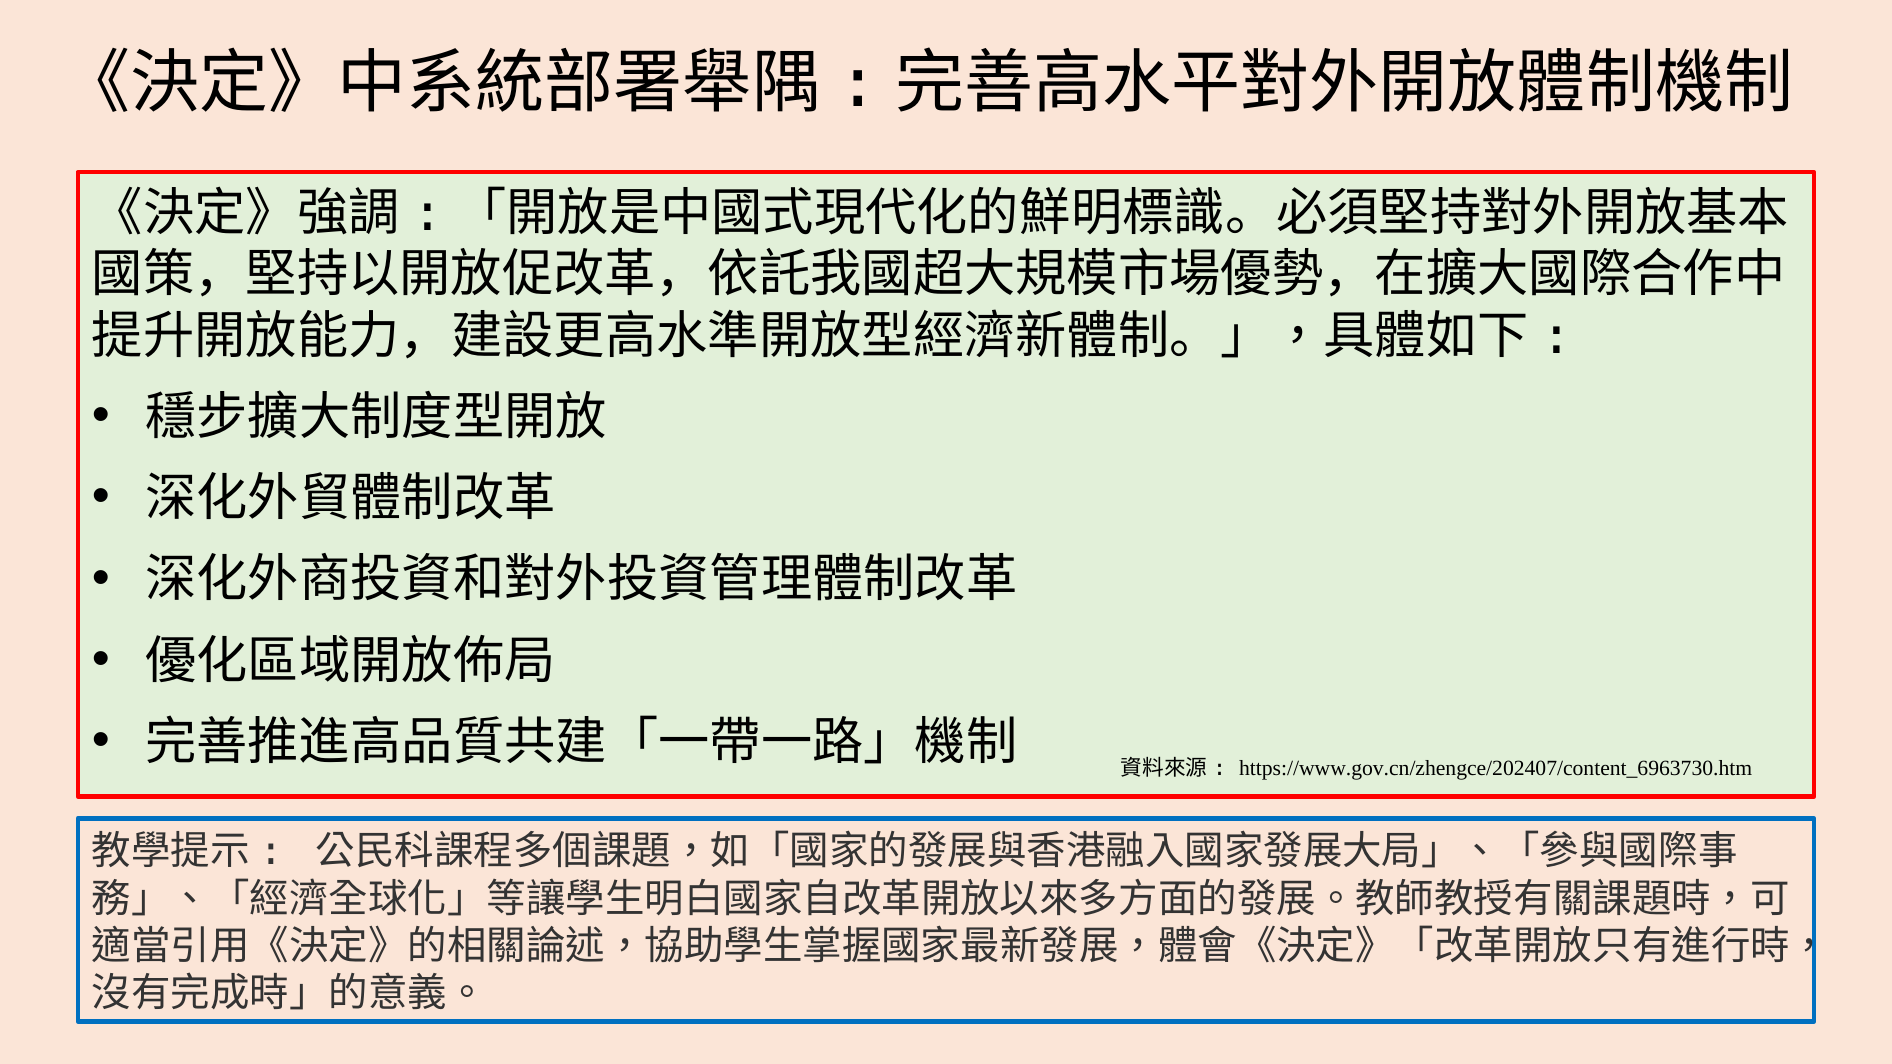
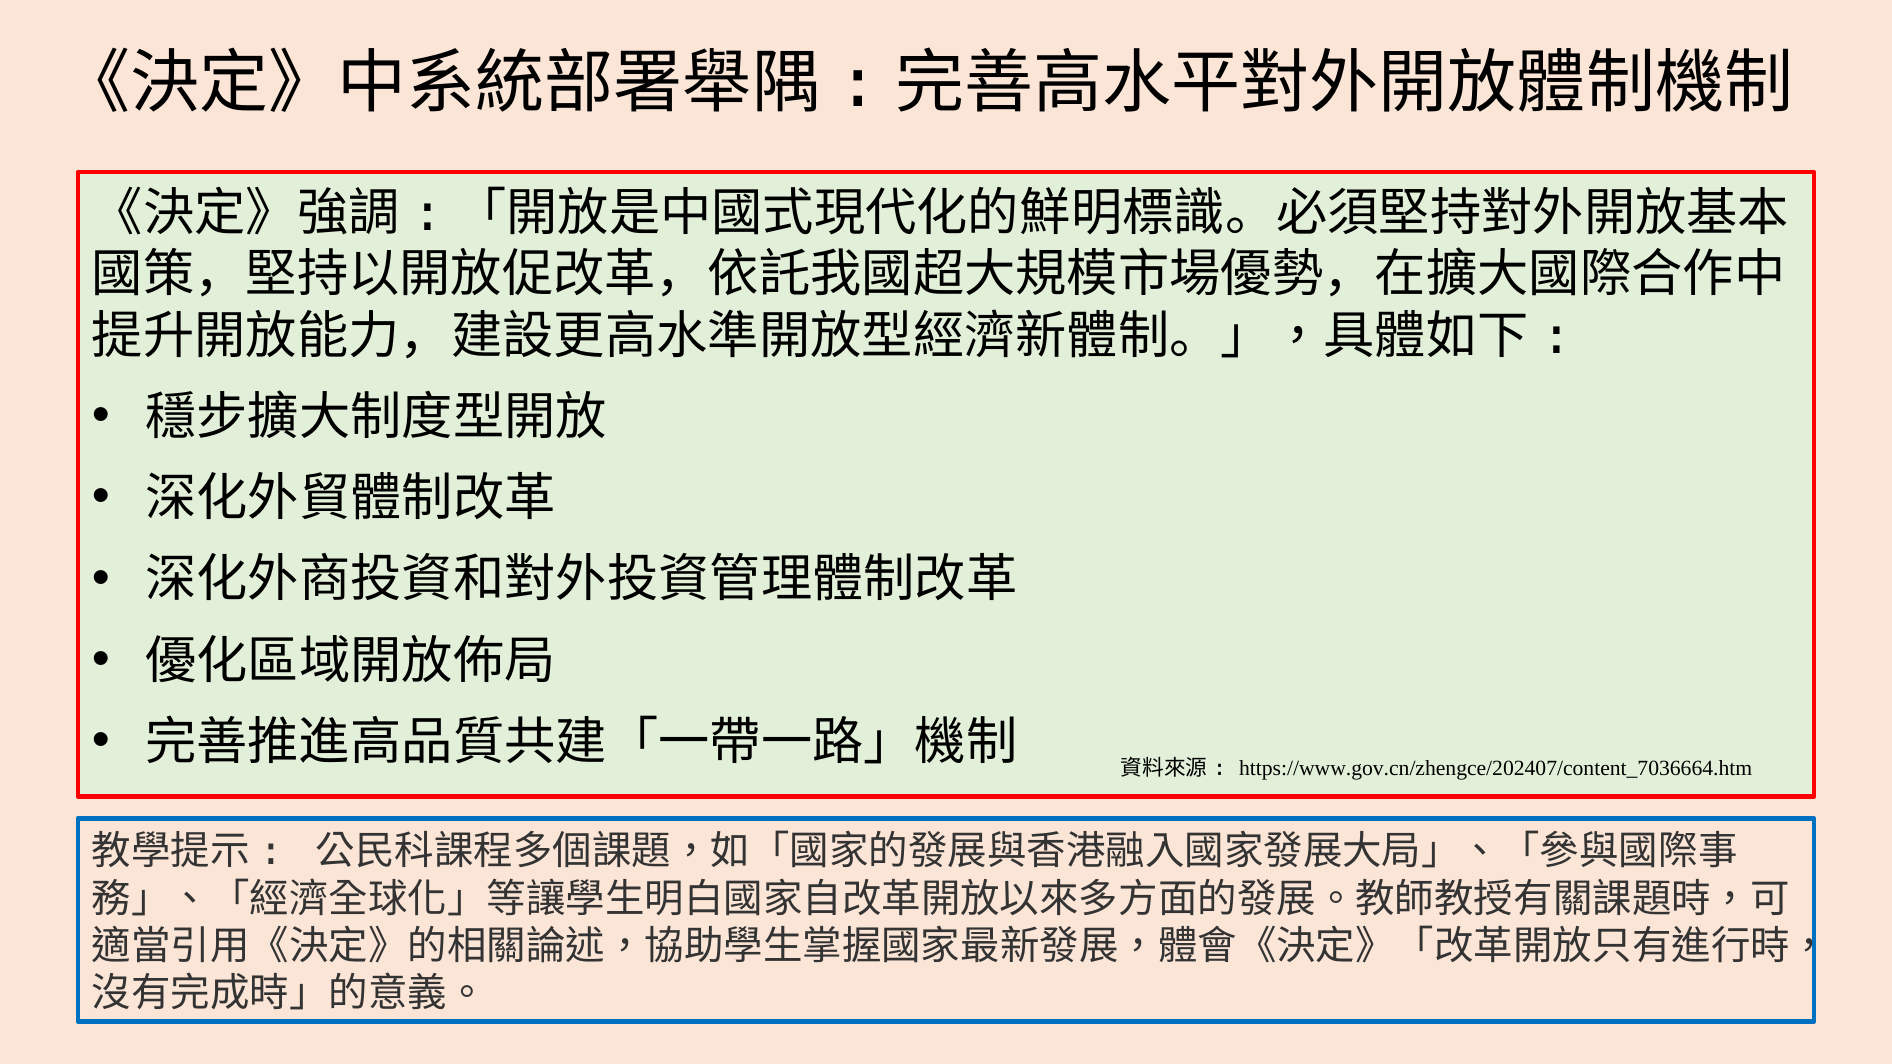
https://www.gov.cn/zhengce/202407/content_6963730.htm: https://www.gov.cn/zhengce/202407/content_6963730.htm -> https://www.gov.cn/zhengce/202407/content_7036664.htm (1496, 768)
